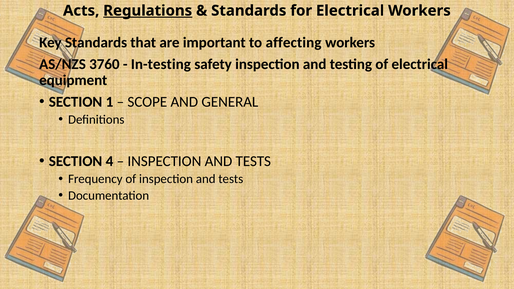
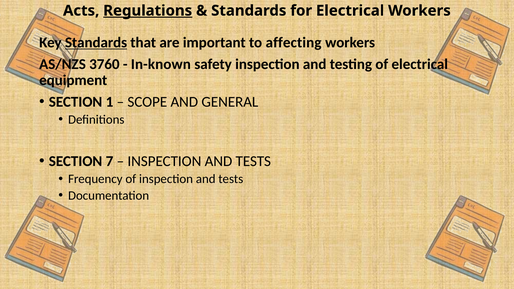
Standards underline: none -> present (96, 43)
In-testing: In-testing -> In-known (161, 64)
4: 4 -> 7 (109, 161)
